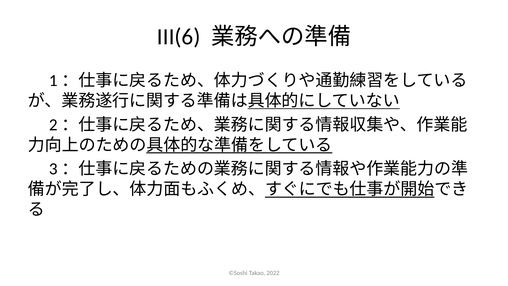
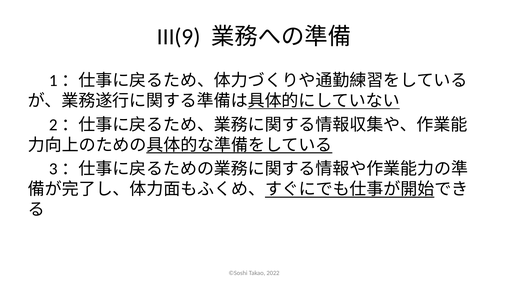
III(6: III(6 -> III(9 (179, 37)
